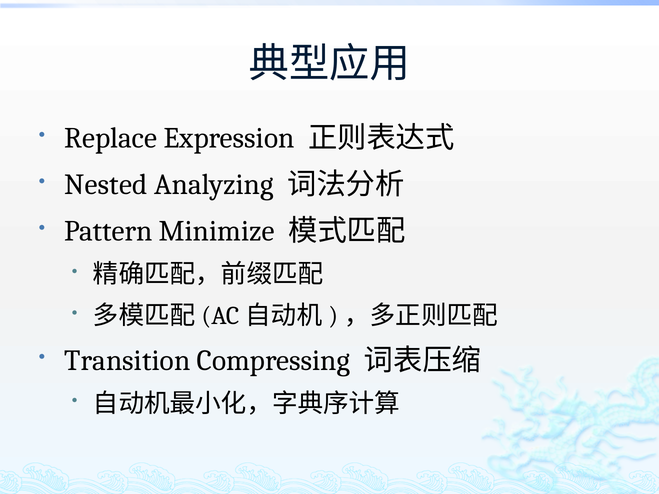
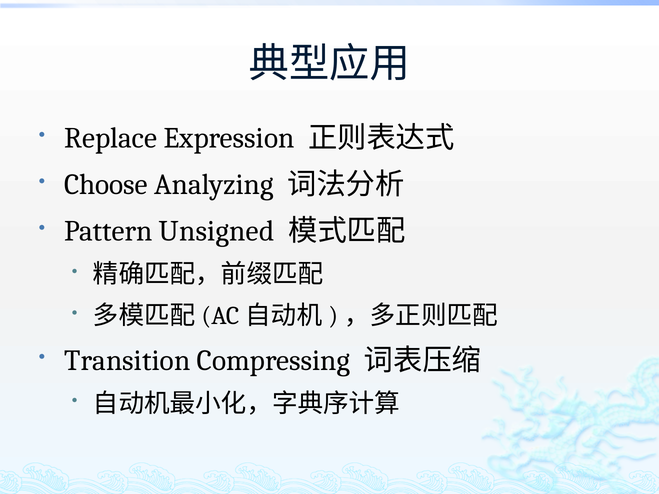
Nested: Nested -> Choose (106, 185)
Minimize: Minimize -> Unsigned (217, 231)
